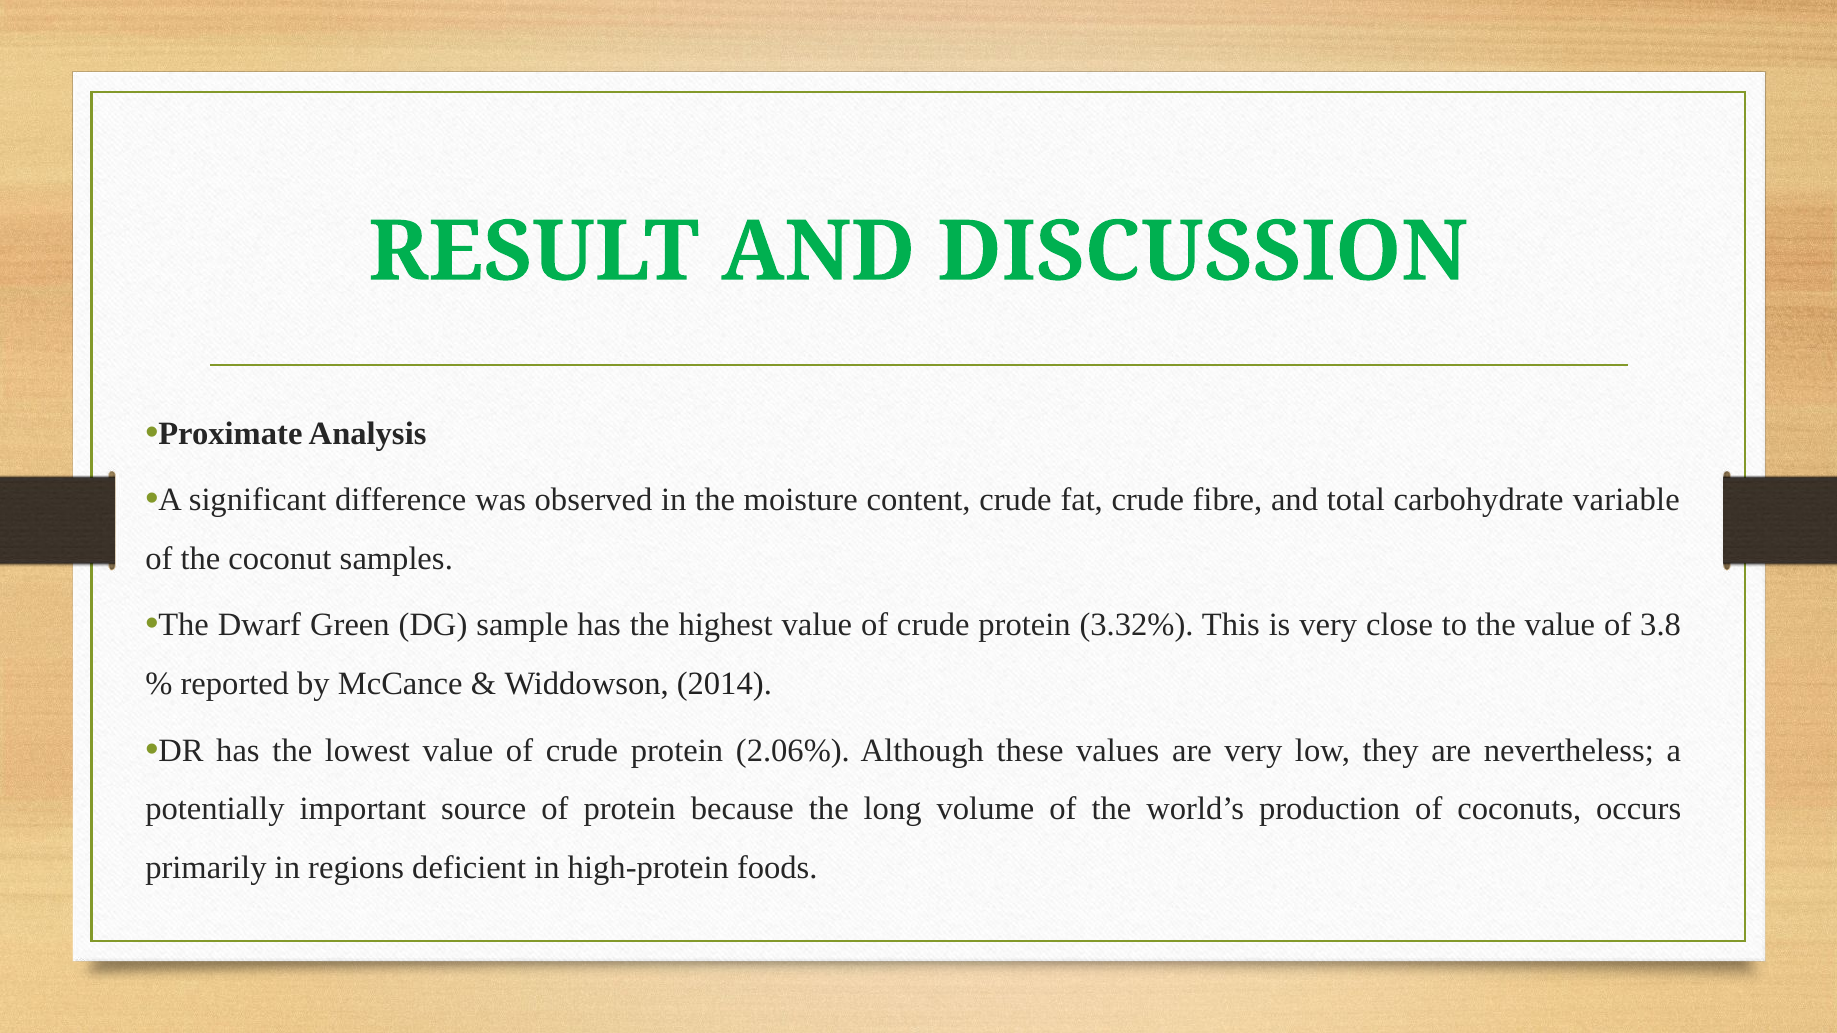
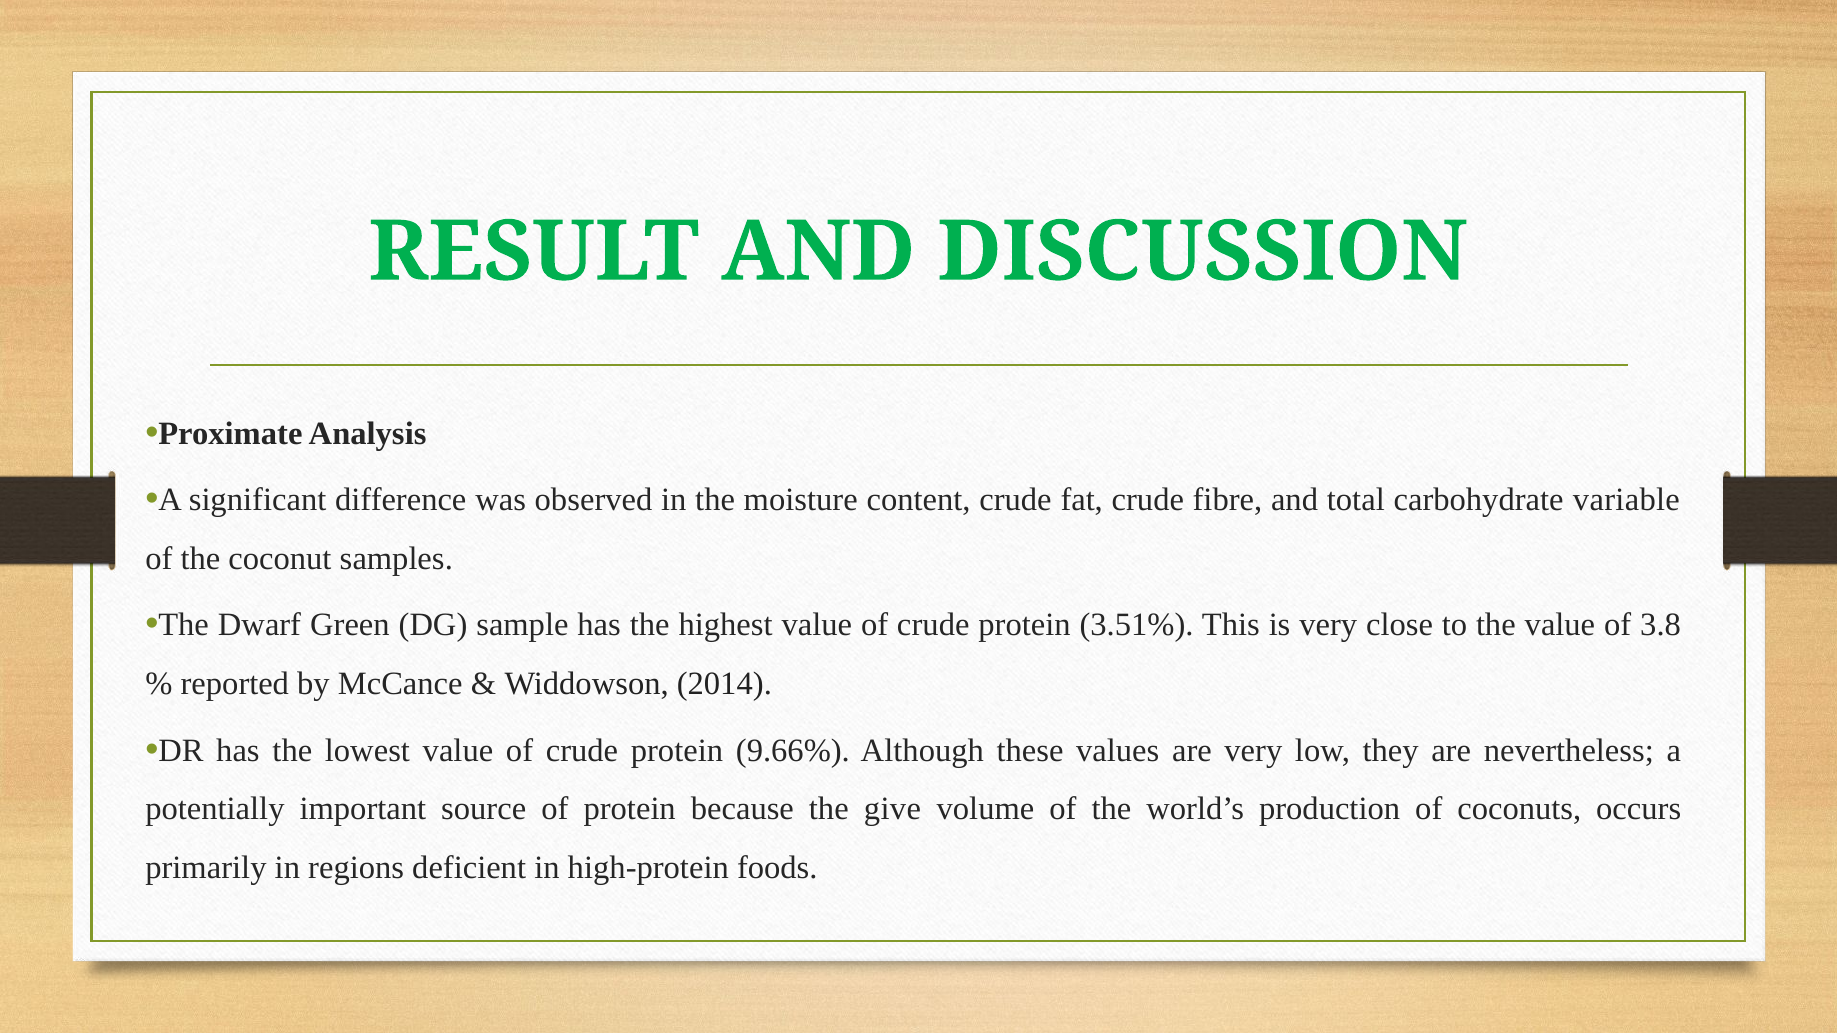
3.32%: 3.32% -> 3.51% (1137, 625)
2.06%: 2.06% -> 9.66% (793, 750)
long: long -> give (892, 809)
